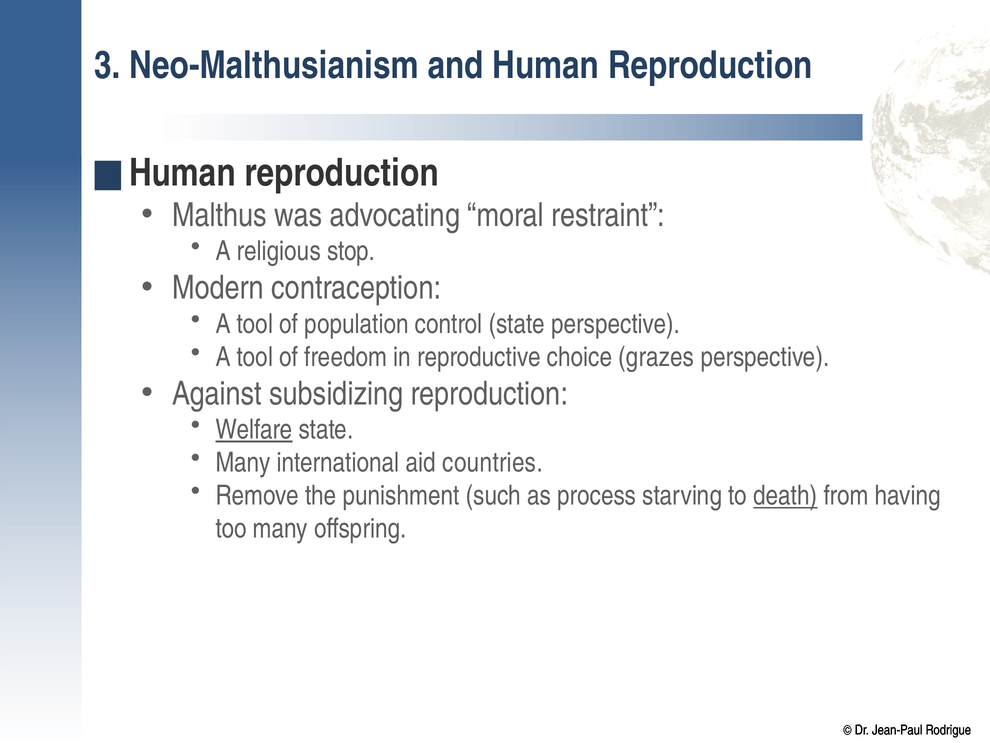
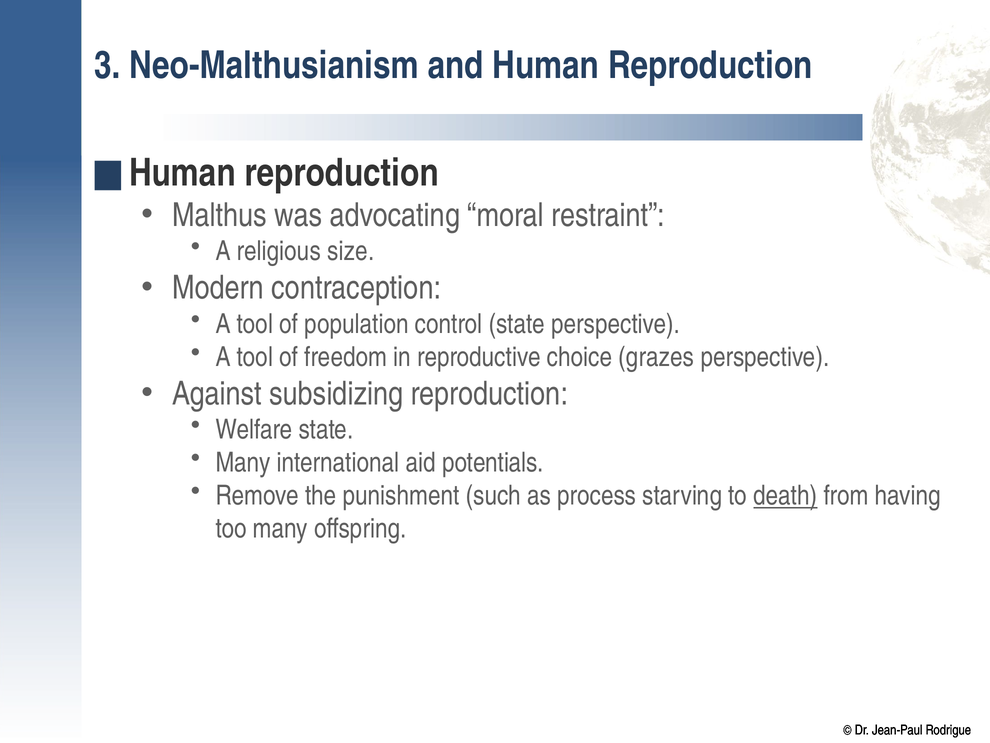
stop: stop -> size (351, 251)
Welfare underline: present -> none (254, 429)
countries: countries -> potentials (493, 462)
